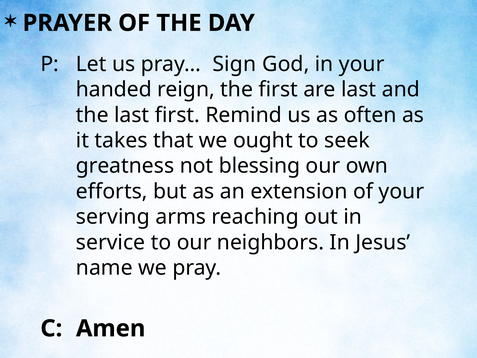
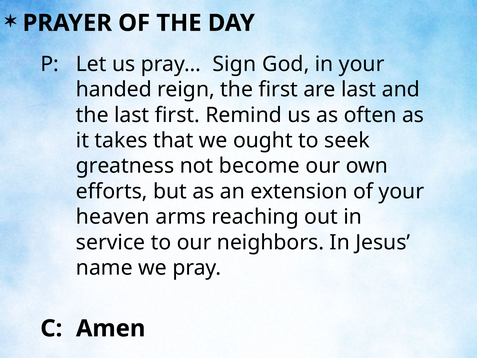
blessing: blessing -> become (259, 166)
serving: serving -> heaven (113, 217)
